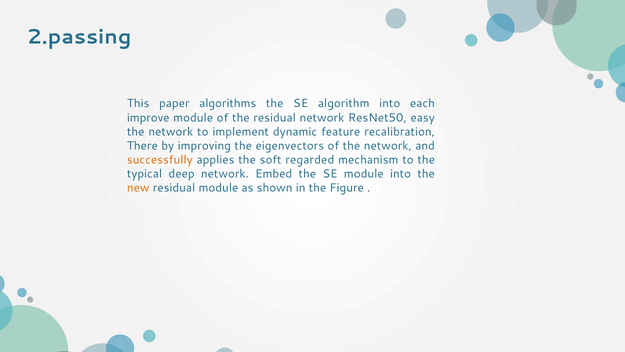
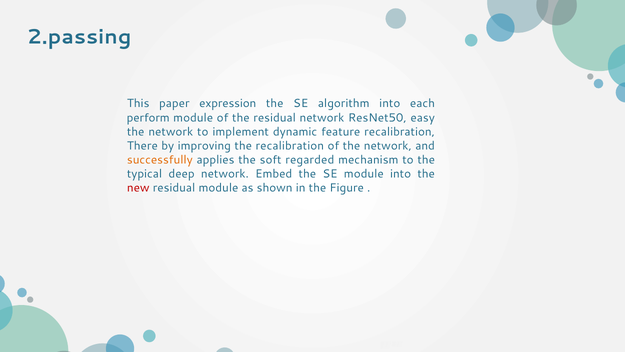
algorithms: algorithms -> expression (228, 103)
improve: improve -> perform (148, 118)
the eigenvectors: eigenvectors -> recalibration (290, 146)
new colour: orange -> red (138, 188)
